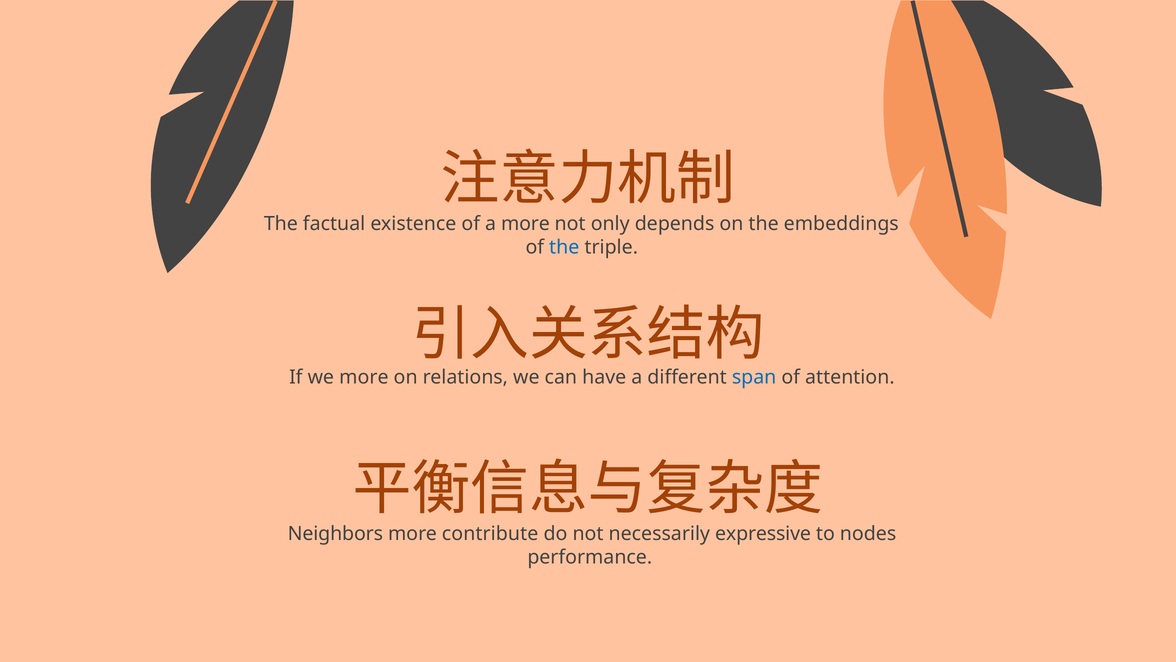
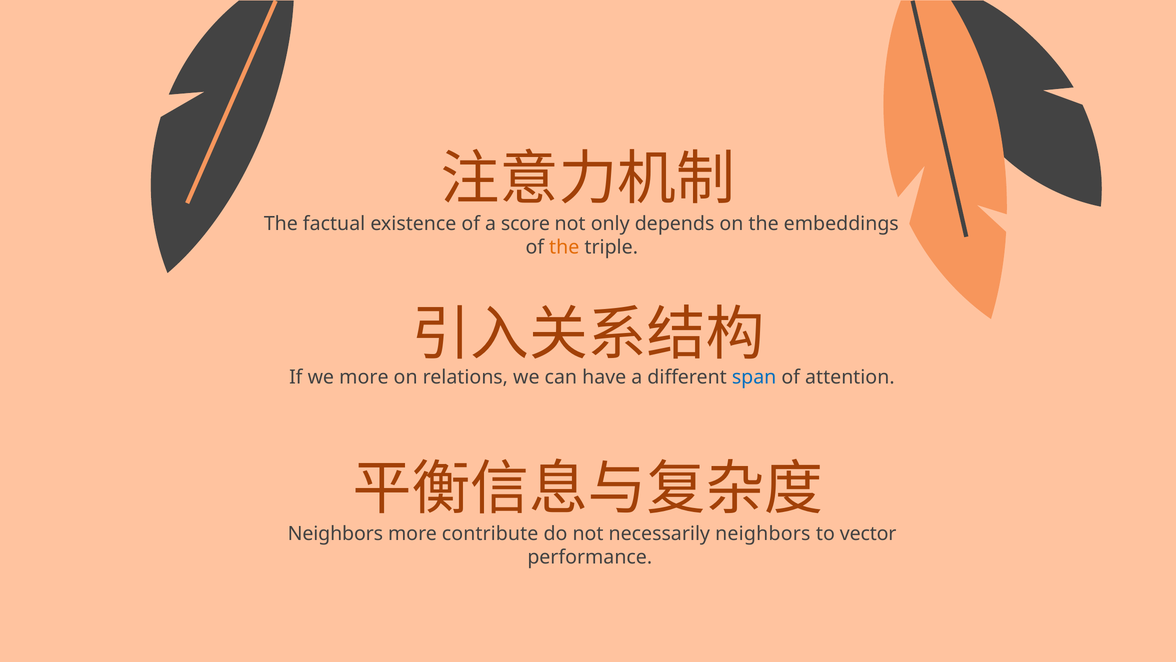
a more: more -> score (525, 224)
the colour: blue -> orange (564, 247)
necessarily expressive: expressive -> neighbors (763, 533)
nodes: nodes -> vector (868, 533)
